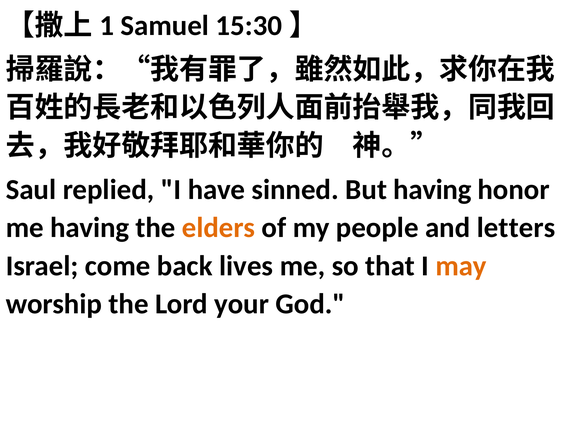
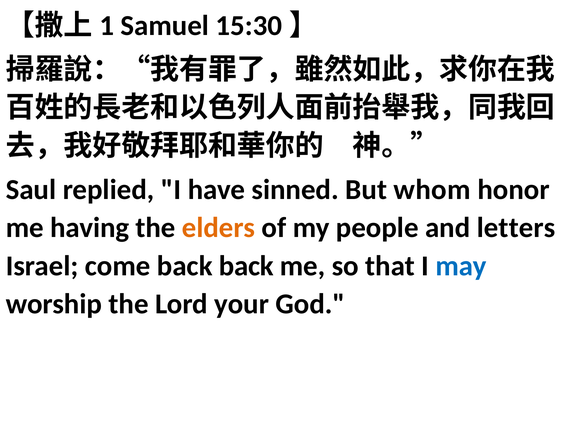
But having: having -> whom (432, 190)
back lives: lives -> back (246, 266)
may colour: orange -> blue (461, 266)
